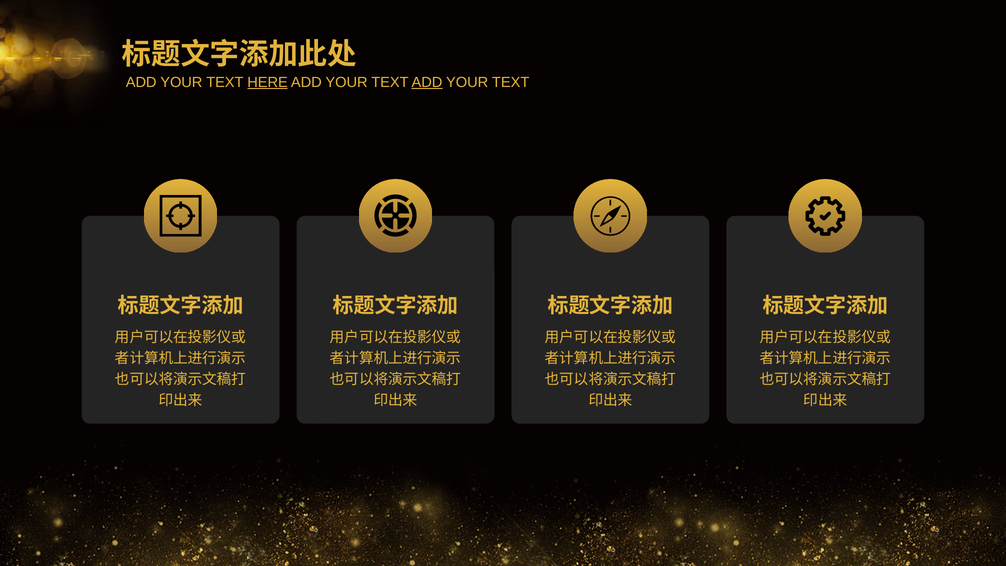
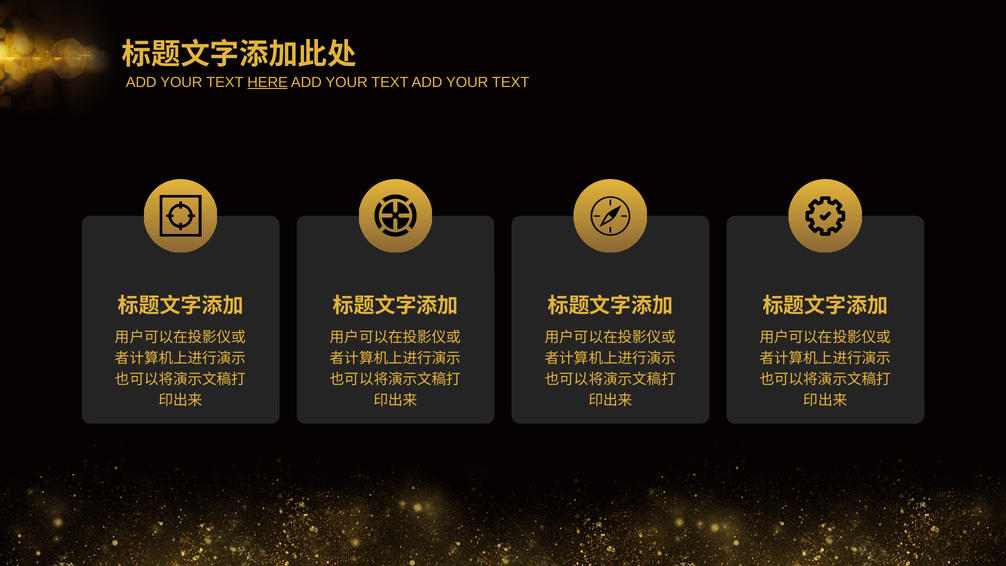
ADD underline: present -> none (427, 82)
